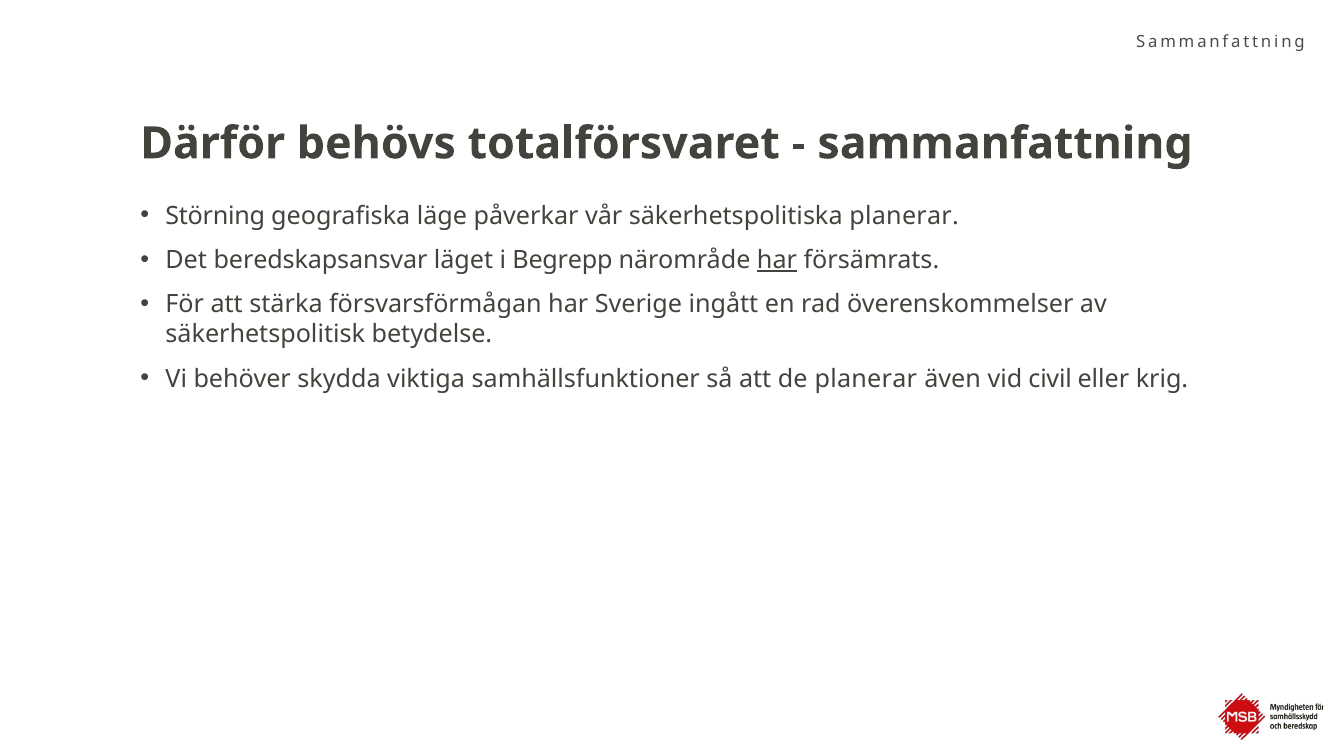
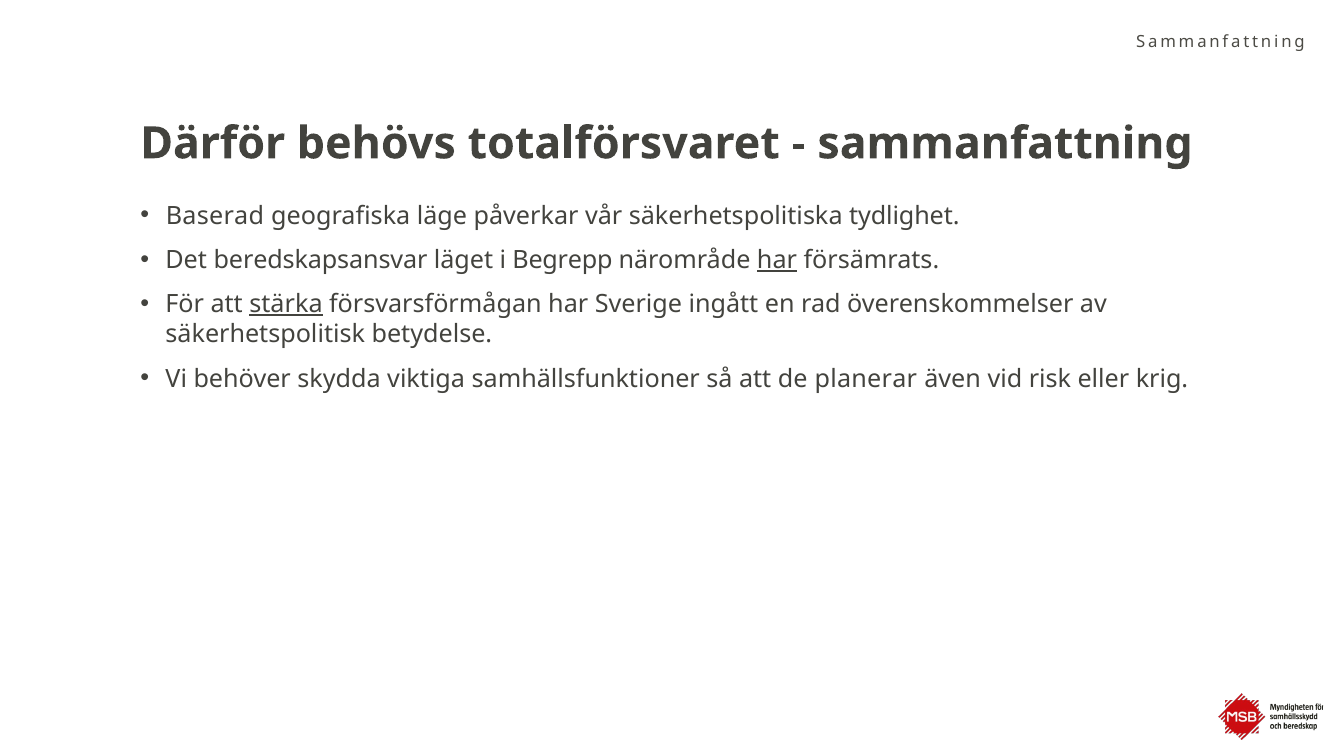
Störning: Störning -> Baserad (215, 216)
säkerhetspolitiska planerar: planerar -> tydlighet (904, 216)
stärka underline: none -> present (286, 304)
civil: civil -> risk (1050, 379)
